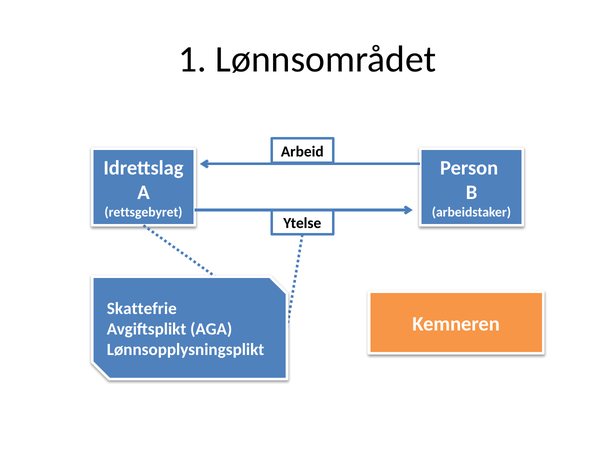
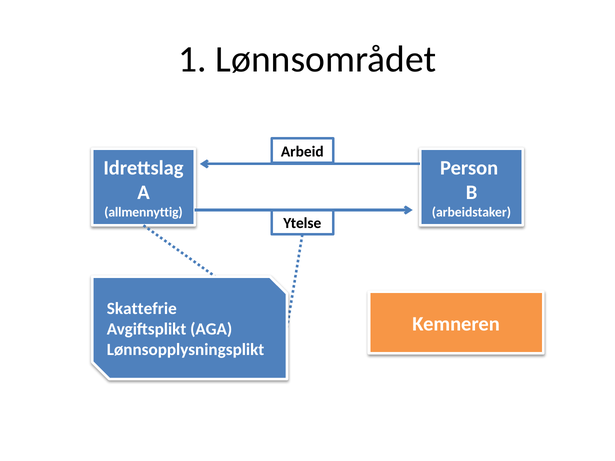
rettsgebyret: rettsgebyret -> allmennyttig (144, 213)
